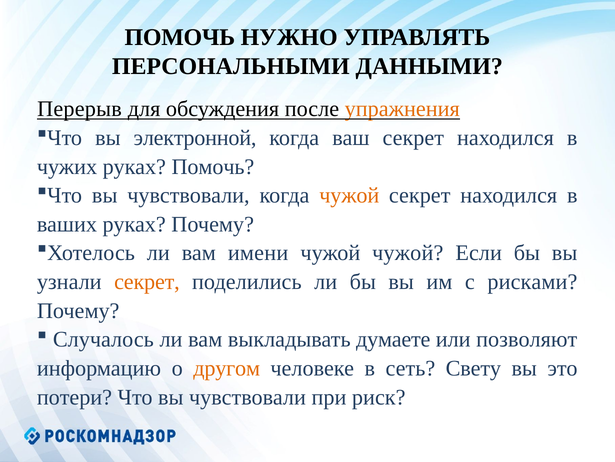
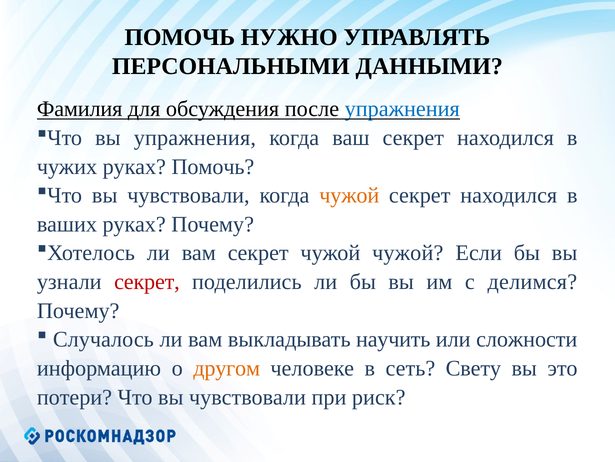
Перерыв: Перерыв -> Фамилия (80, 109)
упражнения colour: orange -> blue (402, 109)
вы электронной: электронной -> упражнения (195, 138)
вам имени: имени -> секрет (258, 253)
секрет colour: orange -> red (147, 282)
рисками: рисками -> делимся (532, 282)
думаете: думаете -> научить (393, 339)
позволяют: позволяют -> сложности (527, 339)
